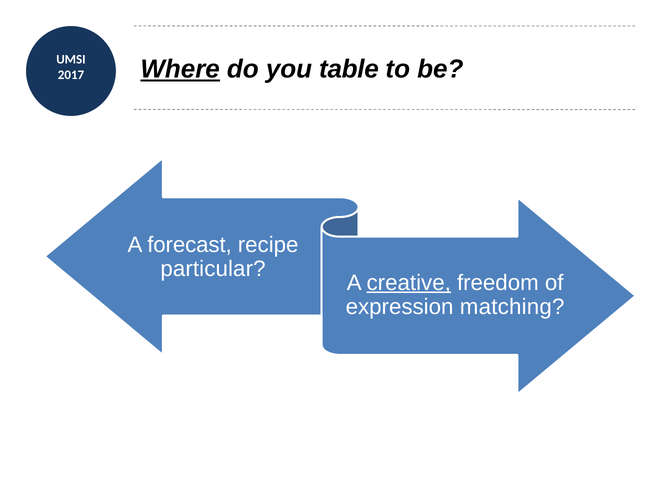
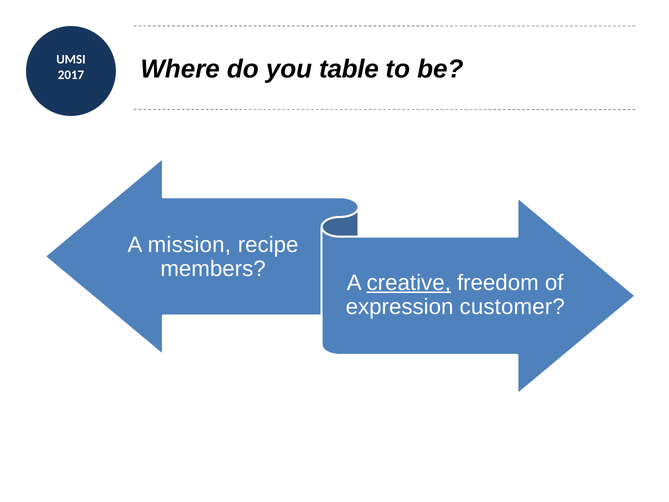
Where underline: present -> none (180, 69)
forecast: forecast -> mission (189, 245)
particular: particular -> members (213, 269)
matching: matching -> customer (512, 307)
